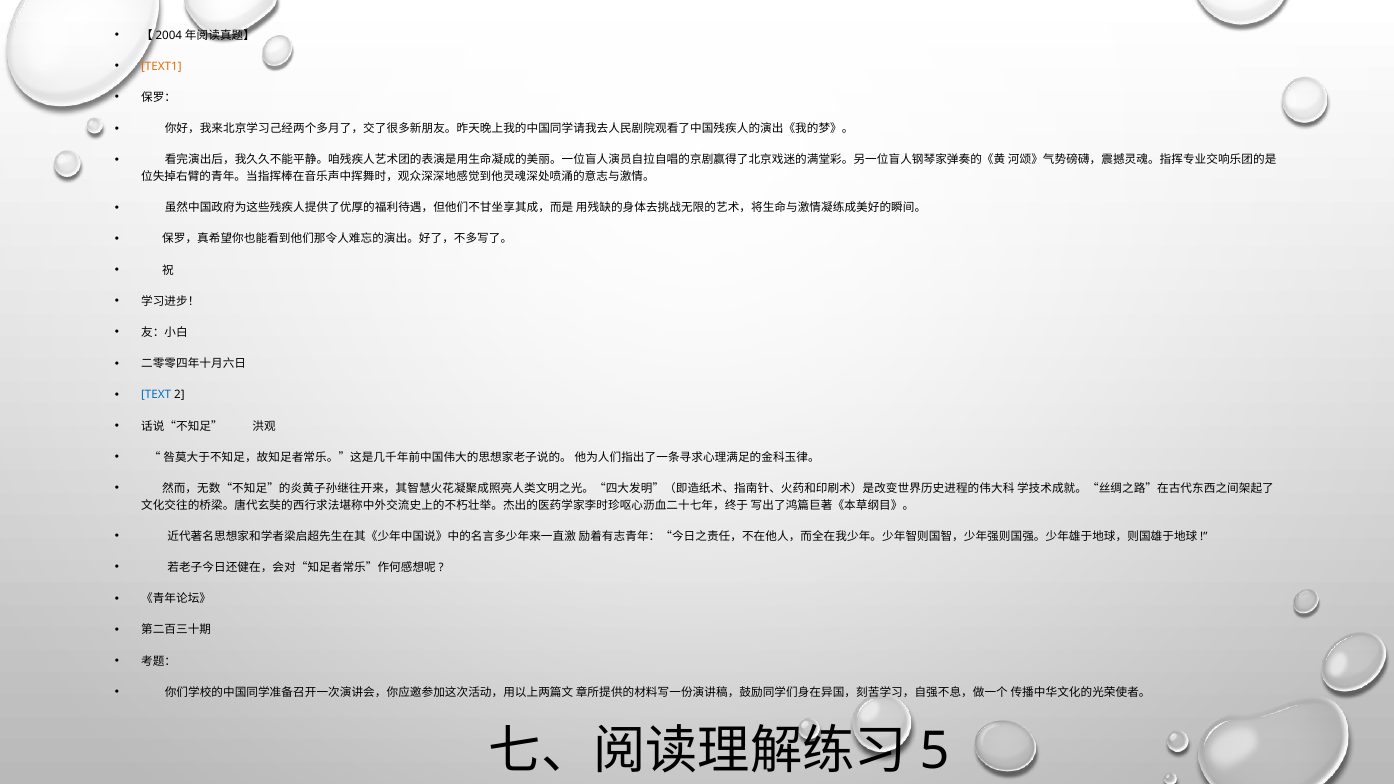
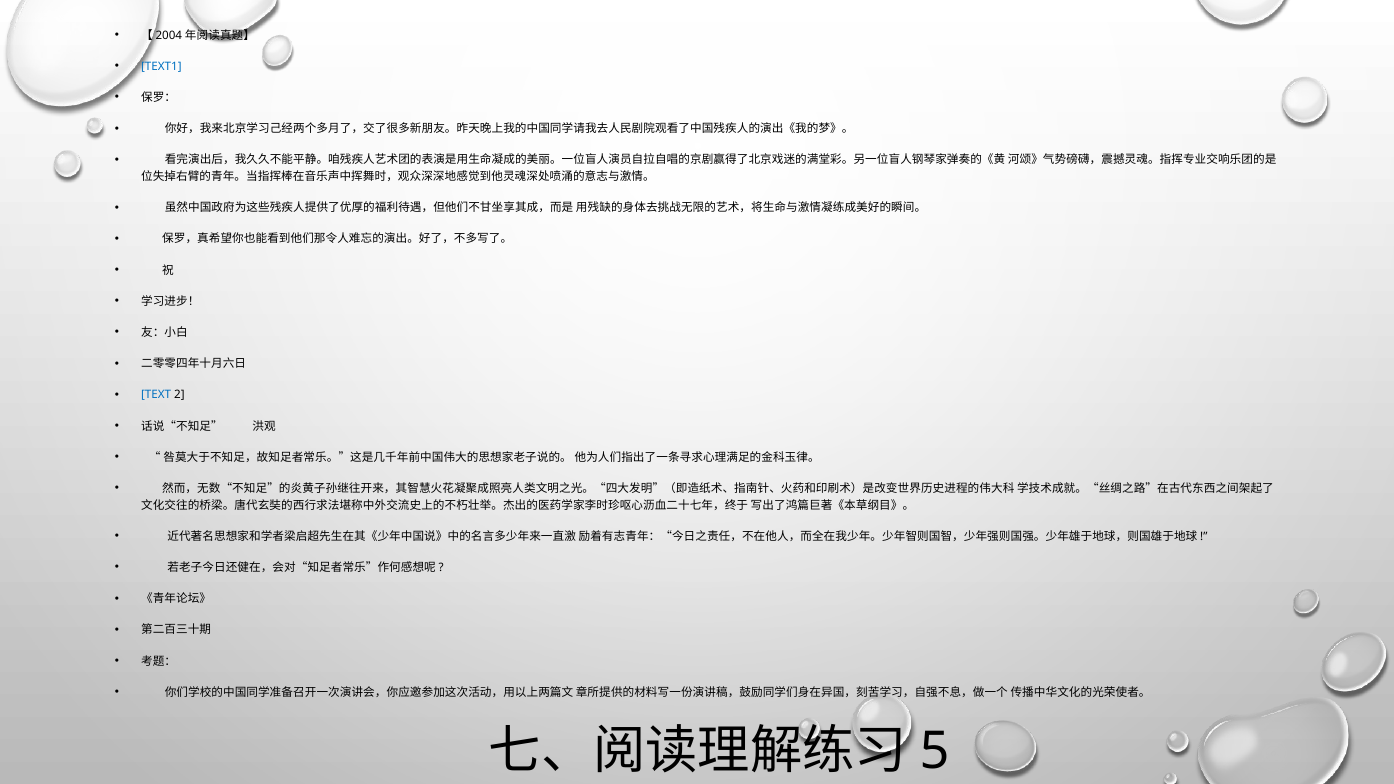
TEXT1 colour: orange -> blue (161, 66)
